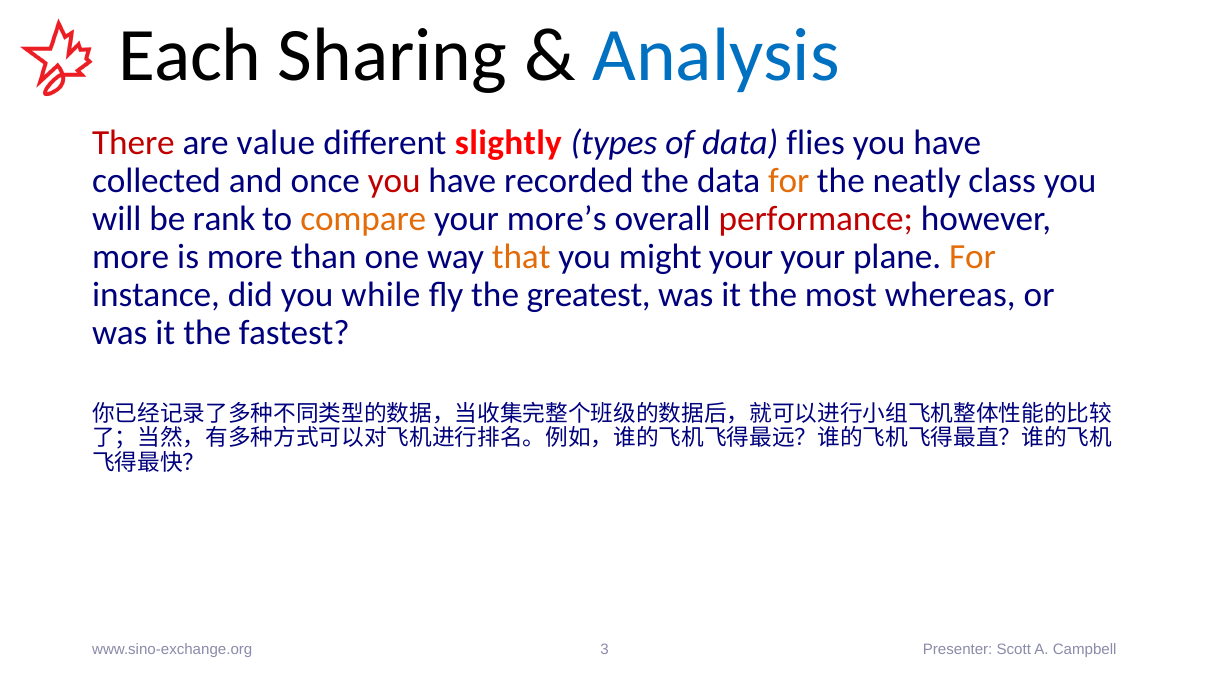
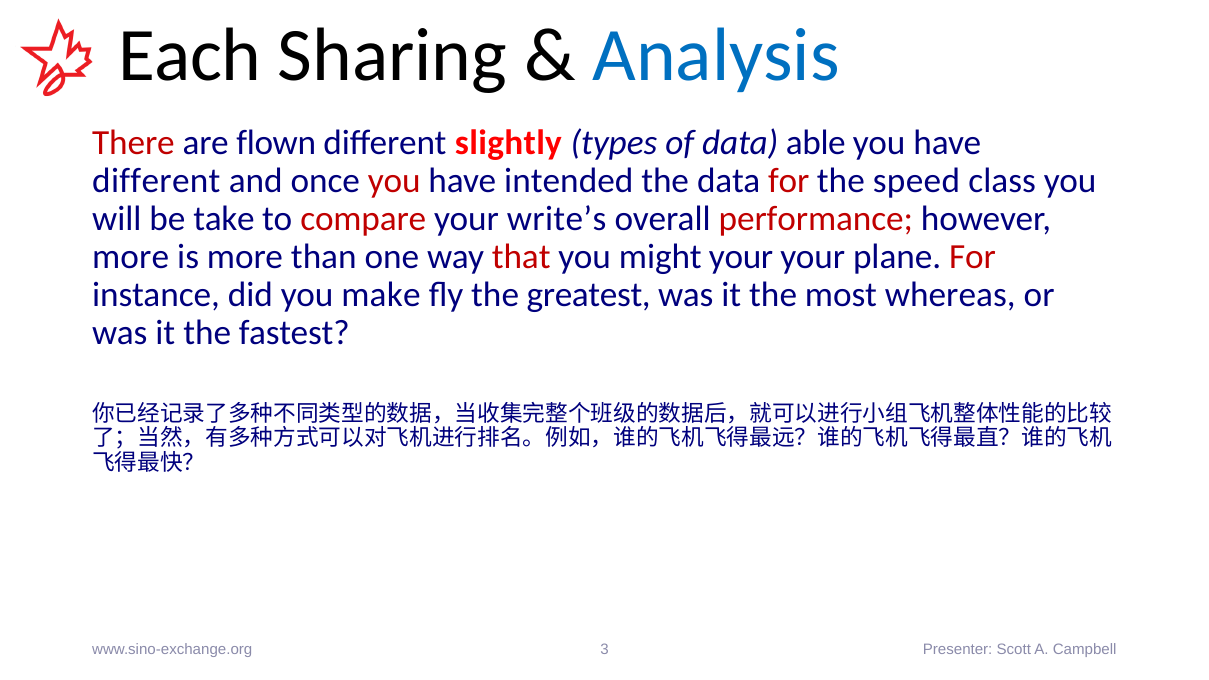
value: value -> flown (276, 143)
flies: flies -> able (816, 143)
collected: collected -> different (156, 181)
recorded: recorded -> intended (569, 181)
for colour: orange -> red (789, 181)
neatly: neatly -> speed (916, 181)
rank: rank -> take (224, 219)
compare colour: orange -> red (363, 219)
more’s: more’s -> write’s (557, 219)
that colour: orange -> red (521, 257)
For colour: orange -> red (973, 257)
while: while -> make (381, 295)
